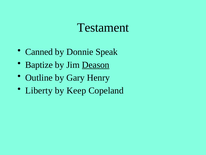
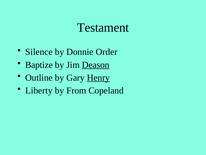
Canned: Canned -> Silence (39, 52)
Speak: Speak -> Order (107, 52)
Henry underline: none -> present (98, 77)
Keep: Keep -> From (76, 90)
